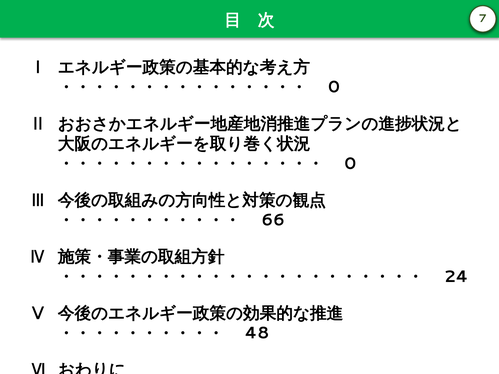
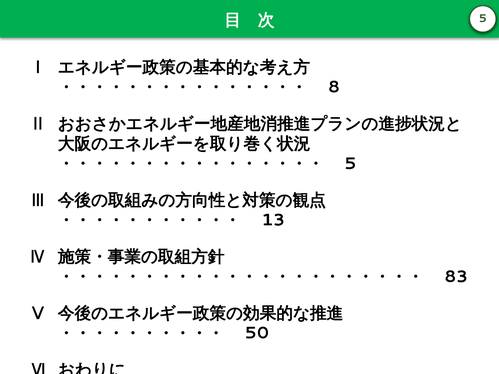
7: 7 -> 5 (483, 18)
0: 0 -> 8 (334, 87)
0: 0 -> 5 (351, 164)
66: 66 -> 13 (273, 220)
24: 24 -> 83 (456, 277)
48: 48 -> 50 (257, 333)
